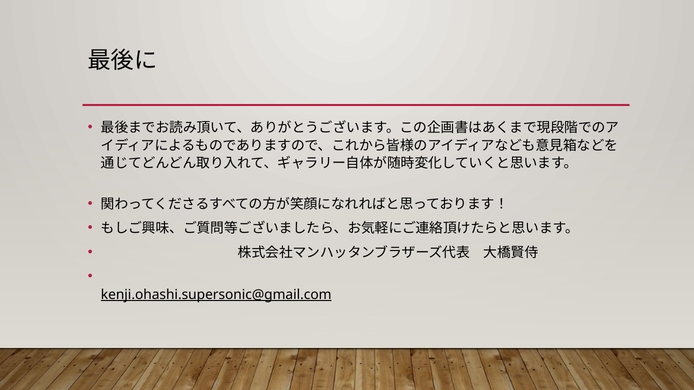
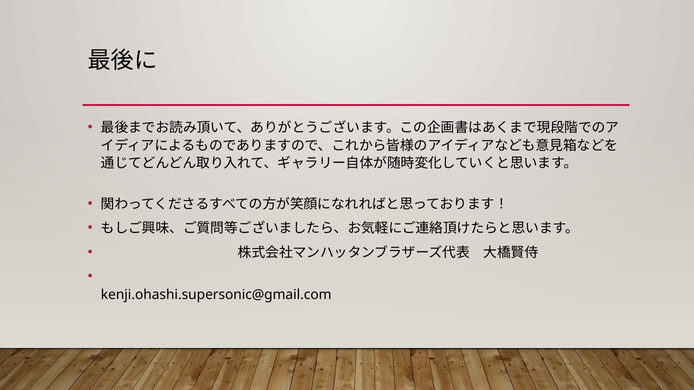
kenji.ohashi.supersonic@gmail.com underline: present -> none (216, 295)
